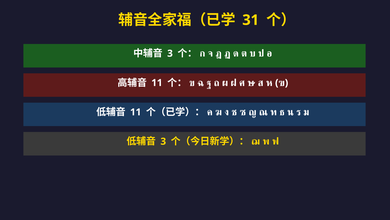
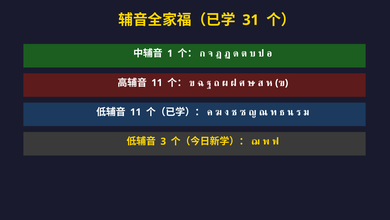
3: 3 -> 1 (170, 53)
